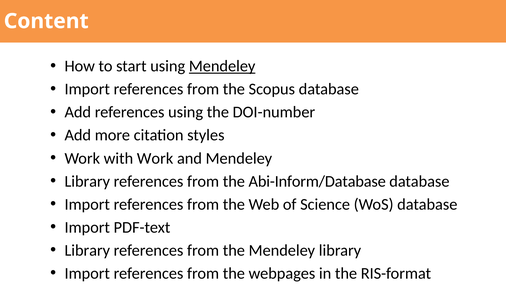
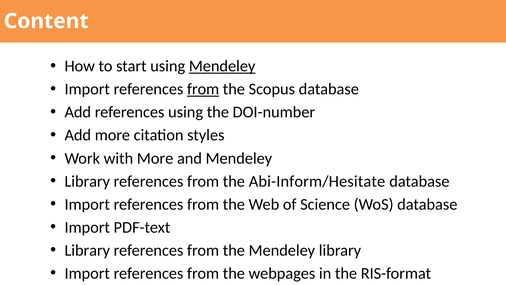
from underline: none -> present (203, 89)
with Work: Work -> More (155, 158)
Abi-Inform/Database: Abi-Inform/Database -> Abi-Inform/Hesitate (317, 181)
